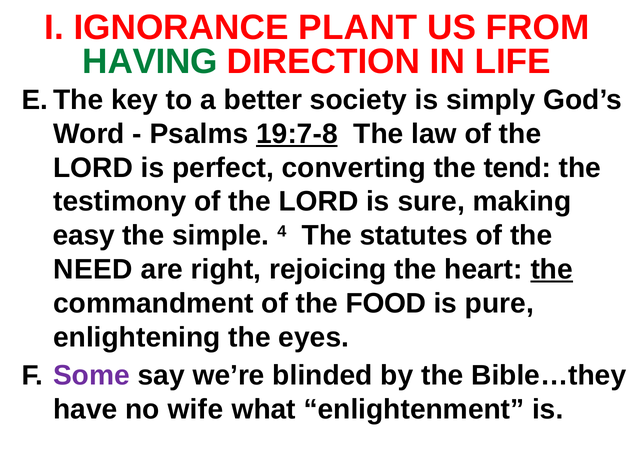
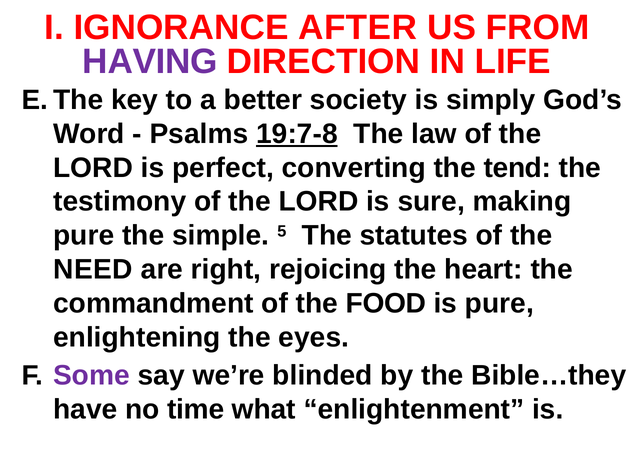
PLANT: PLANT -> AFTER (358, 28)
HAVING colour: green -> purple (150, 61)
easy: easy -> pure (84, 235)
4: 4 -> 5 (282, 231)
the underline: present -> none (552, 269)
wife: wife -> time (196, 409)
